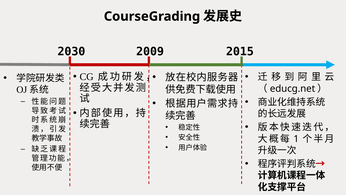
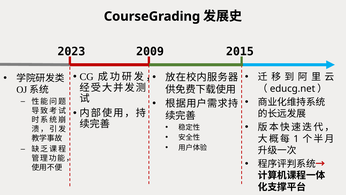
2030: 2030 -> 2023 (71, 52)
